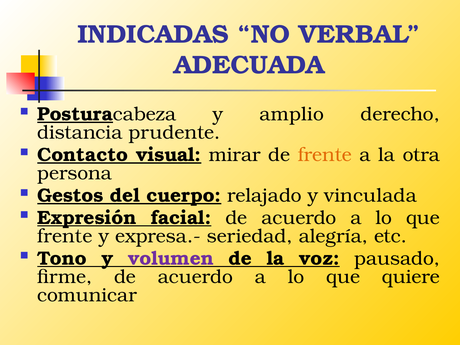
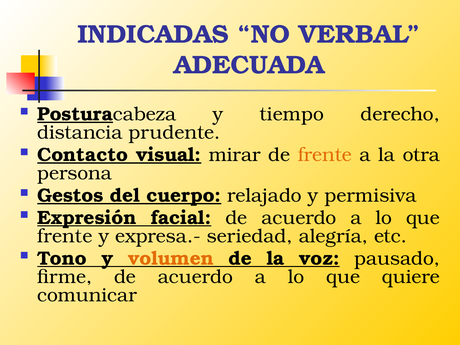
amplio: amplio -> tiempo (292, 114)
vinculada: vinculada -> permisiva (371, 195)
volumen colour: purple -> orange (171, 258)
